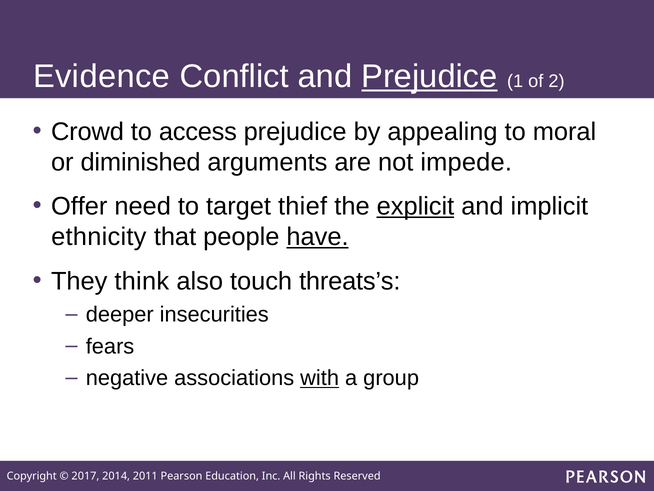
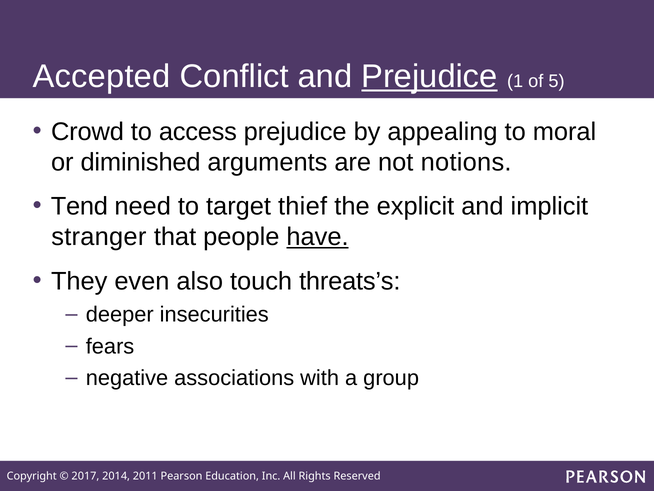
Evidence: Evidence -> Accepted (102, 77)
2: 2 -> 5 (557, 81)
impede: impede -> notions (466, 162)
Offer: Offer -> Tend (79, 206)
explicit underline: present -> none (415, 206)
ethnicity: ethnicity -> stranger (99, 237)
think: think -> even (142, 281)
with underline: present -> none (320, 378)
